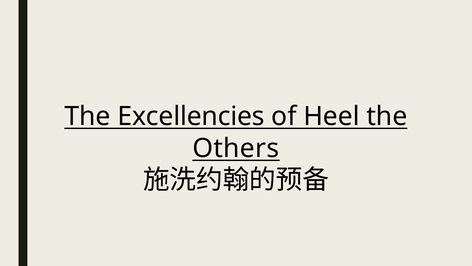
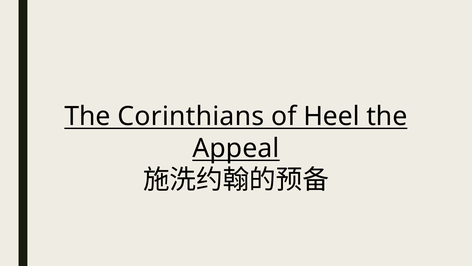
Excellencies: Excellencies -> Corinthians (191, 116)
Others: Others -> Appeal (236, 148)
